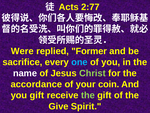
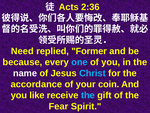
2:77: 2:77 -> 2:36 (90, 7)
Were: Were -> Need (22, 51)
sacrifice: sacrifice -> because (22, 62)
Christ colour: light green -> light blue (92, 73)
you gift: gift -> like (37, 95)
the colour: light green -> light blue (88, 95)
Give: Give -> Fear (58, 106)
